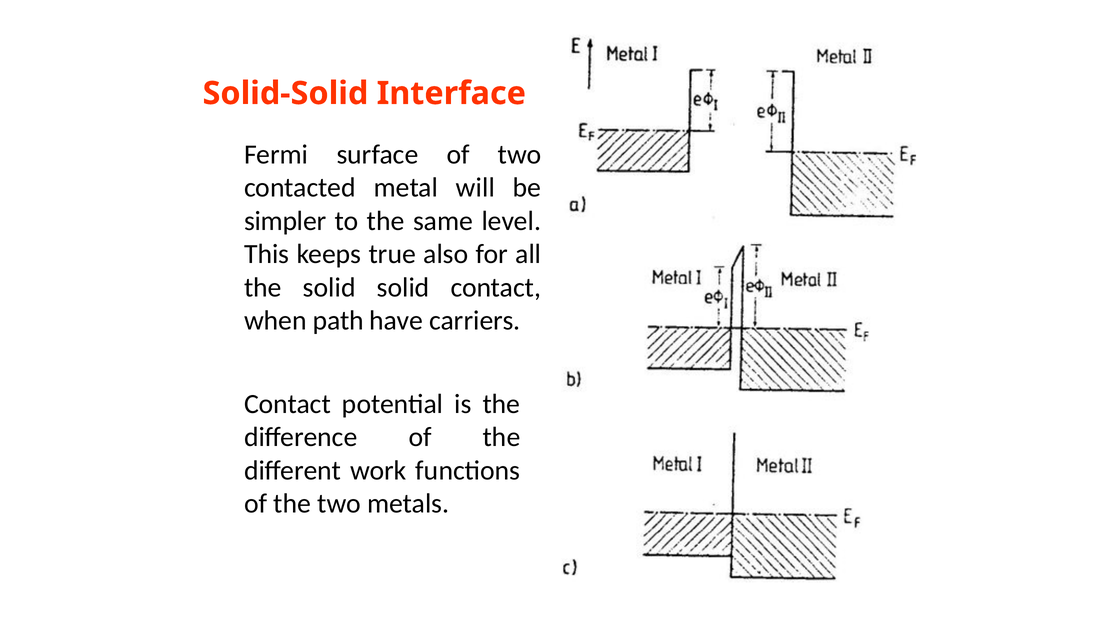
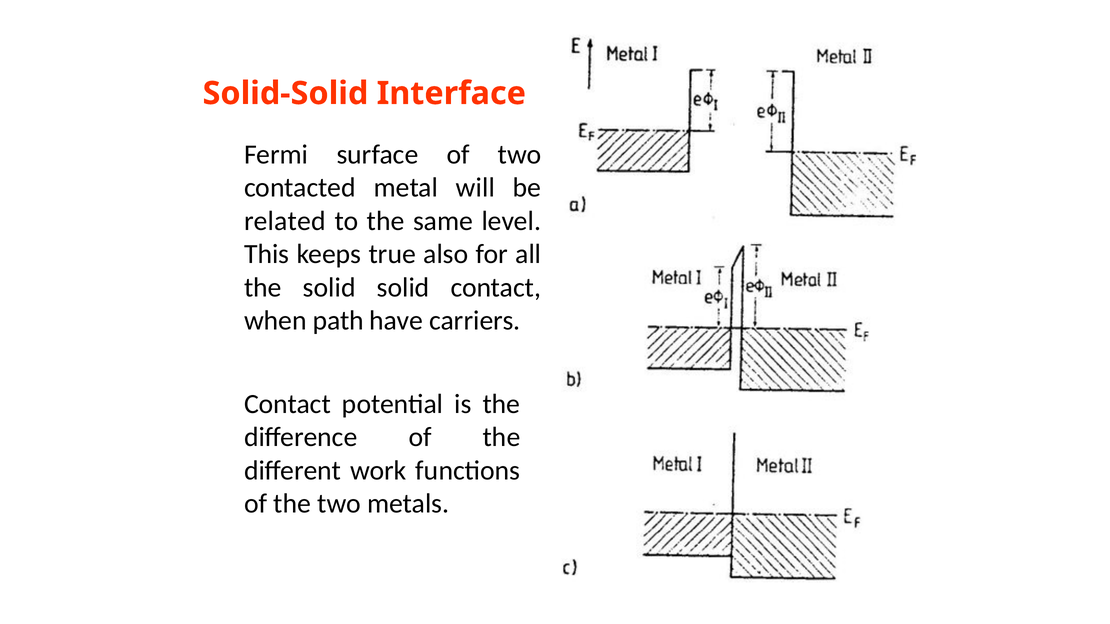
simpler: simpler -> related (285, 221)
